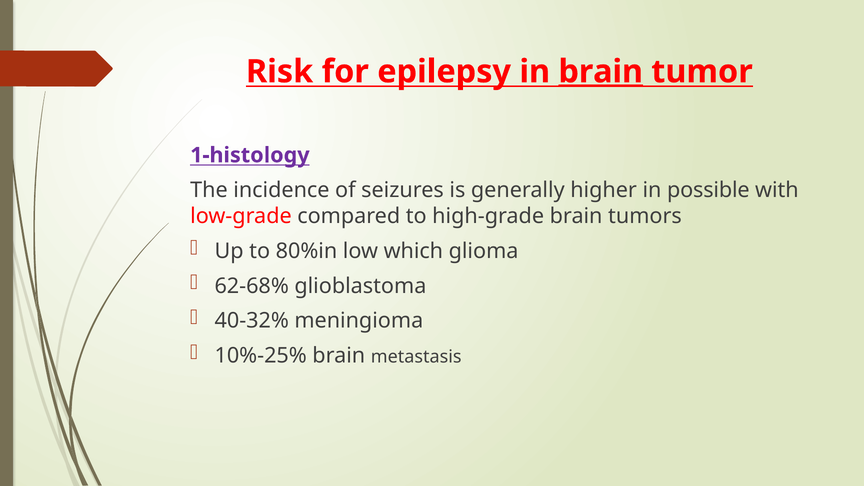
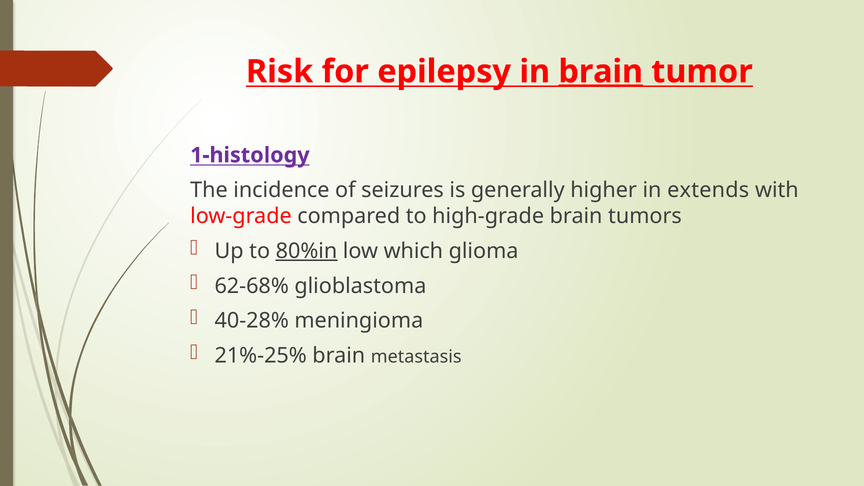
possible: possible -> extends (708, 190)
80%in underline: none -> present (306, 251)
40-32%: 40-32% -> 40-28% (252, 321)
10%-25%: 10%-25% -> 21%-25% (261, 356)
